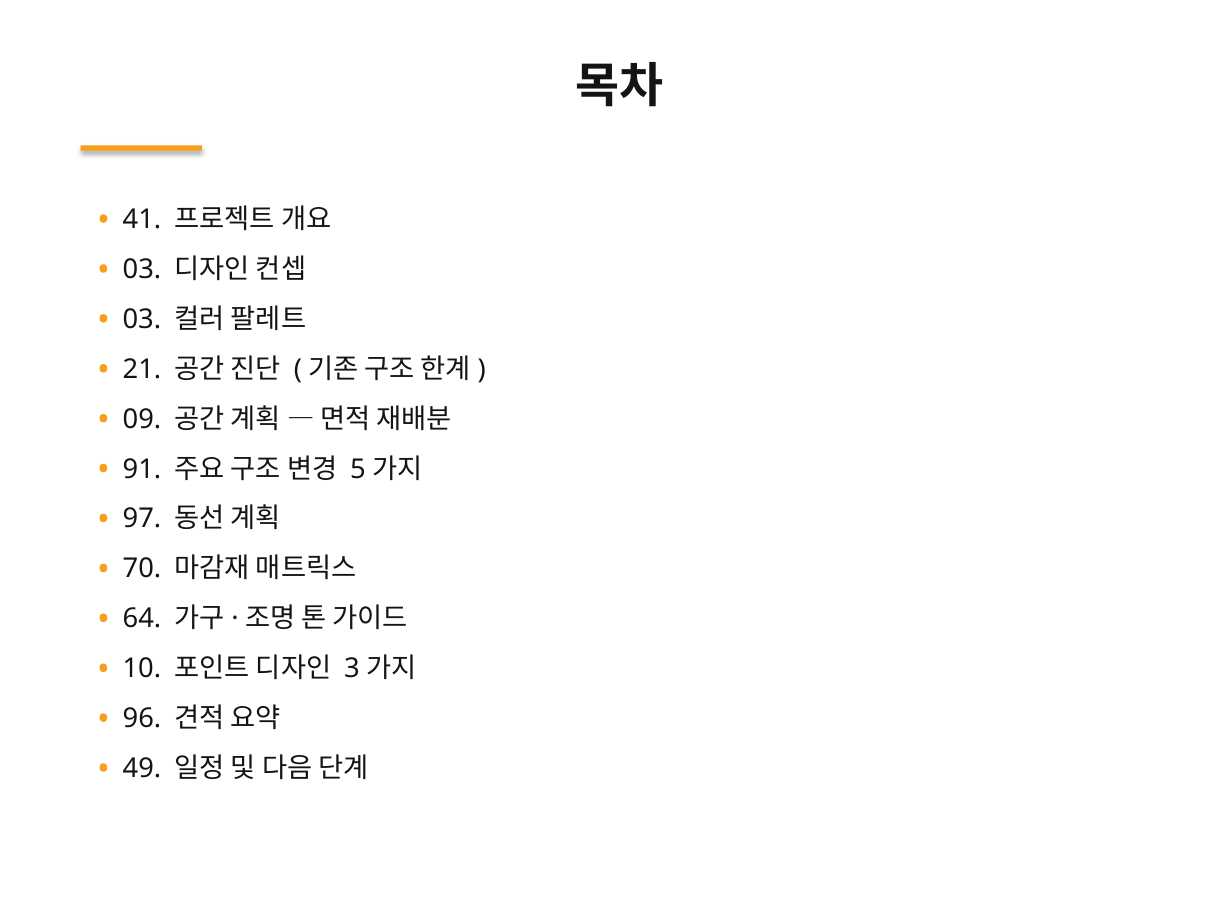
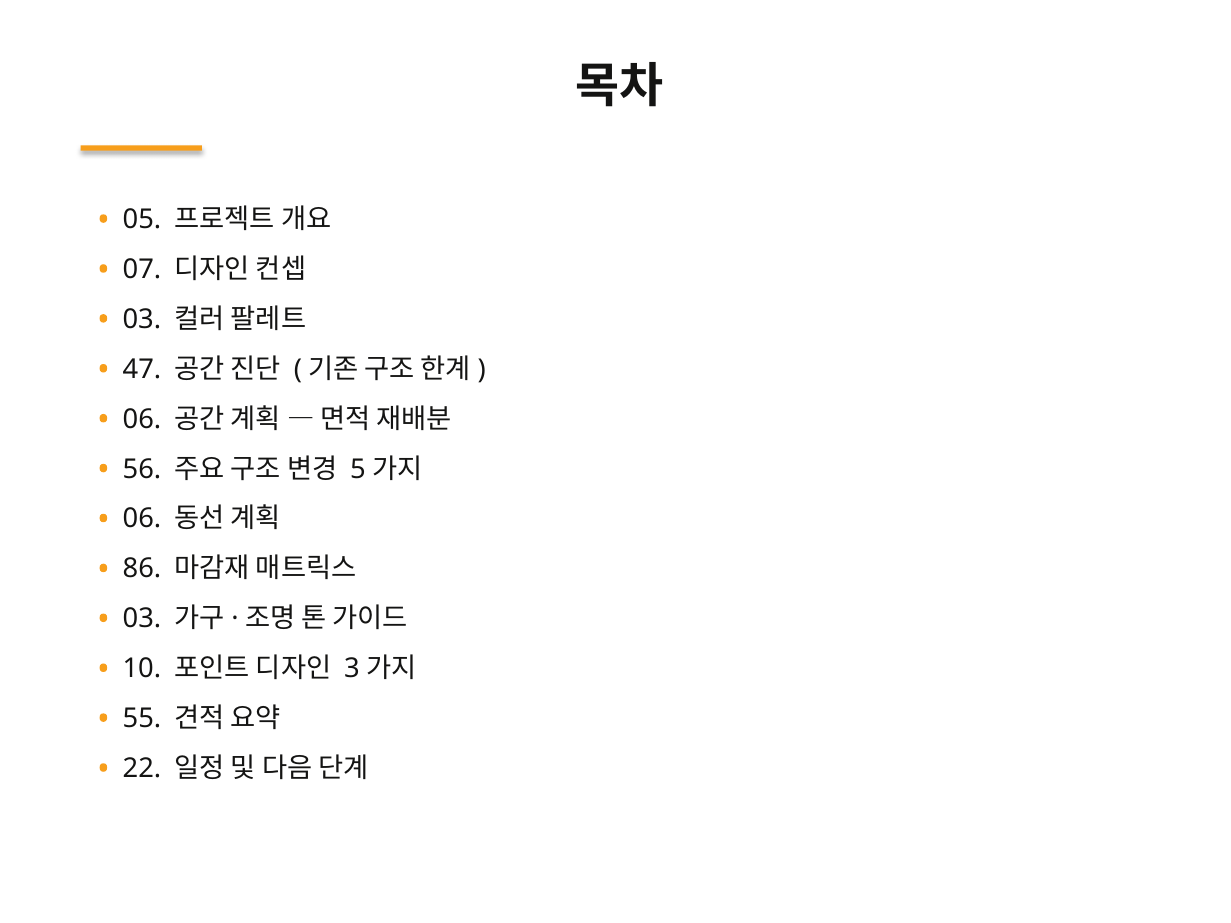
41: 41 -> 05 (142, 220)
03: 03 -> 07 (142, 270)
21: 21 -> 47 (142, 369)
09: 09 -> 06 (142, 419)
91: 91 -> 56 (142, 469)
97: 97 -> 06 (142, 519)
70: 70 -> 86 (142, 569)
64: 64 -> 03 (142, 619)
96: 96 -> 55 (142, 719)
49: 49 -> 22 (142, 769)
